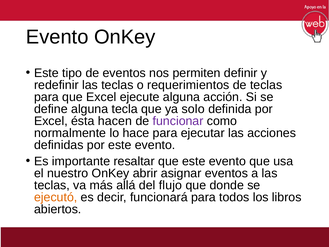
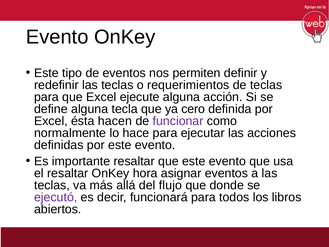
solo: solo -> cero (193, 109)
el nuestro: nuestro -> resaltar (68, 173)
abrir: abrir -> hora (145, 173)
ejecutó colour: orange -> purple (56, 197)
